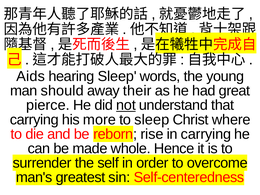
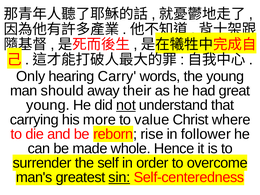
Aids: Aids -> Only (31, 76)
hearing Sleep: Sleep -> Carry (117, 76)
pierce: pierce -> young (48, 105)
sleep: sleep -> value (152, 120)
in carrying: carrying -> follower (206, 134)
sin underline: none -> present (119, 177)
